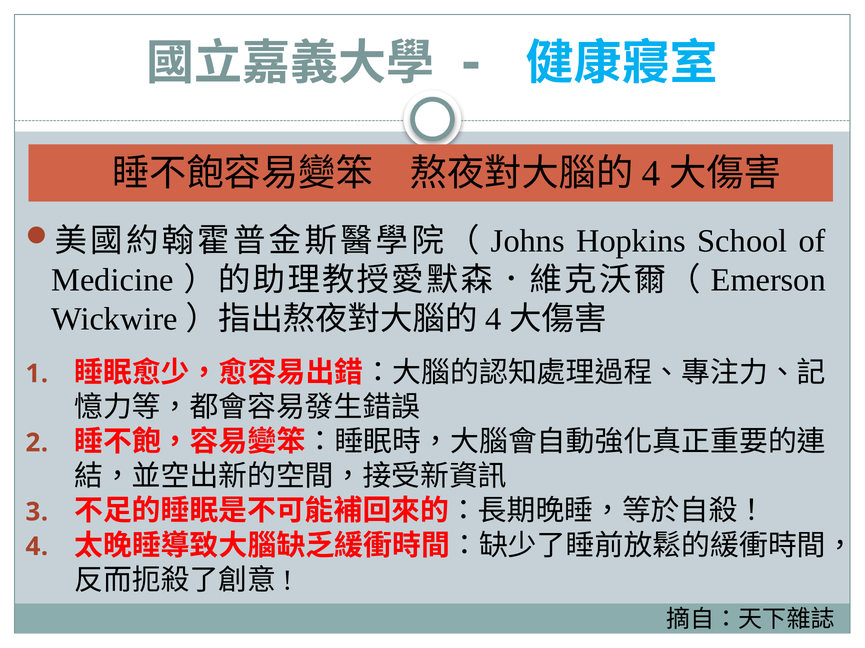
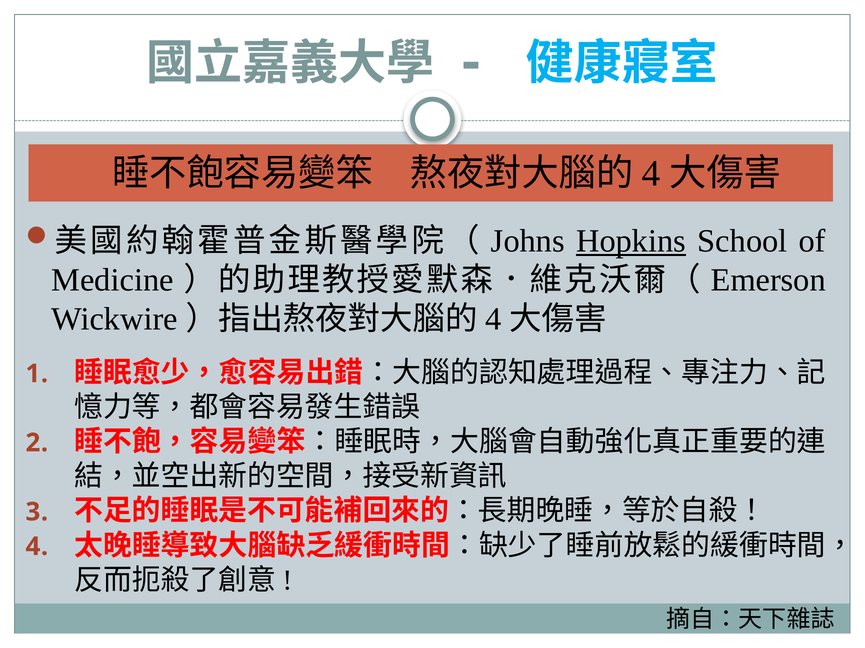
Hopkins underline: none -> present (631, 241)
